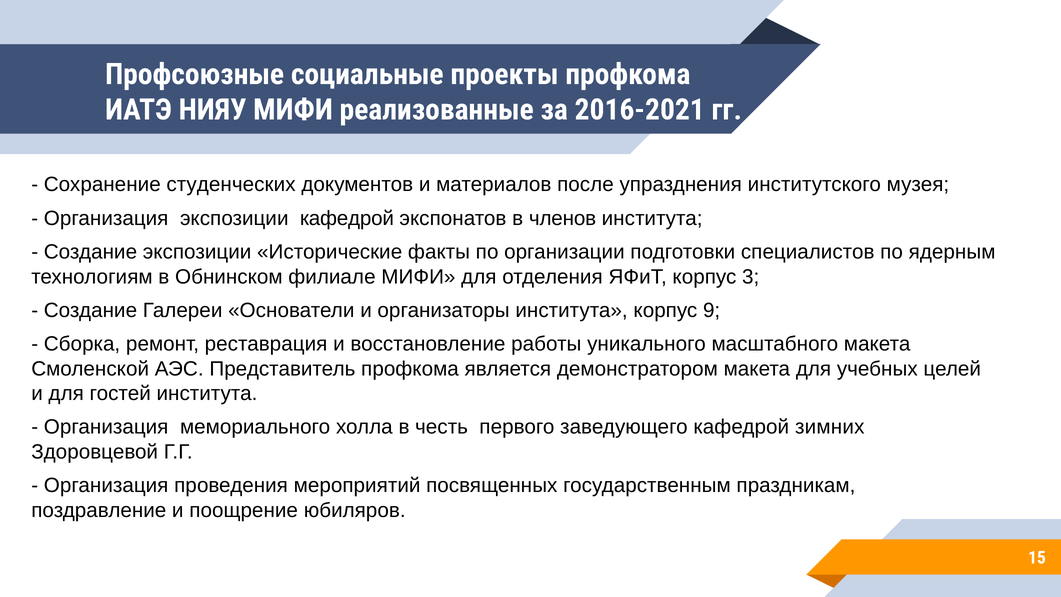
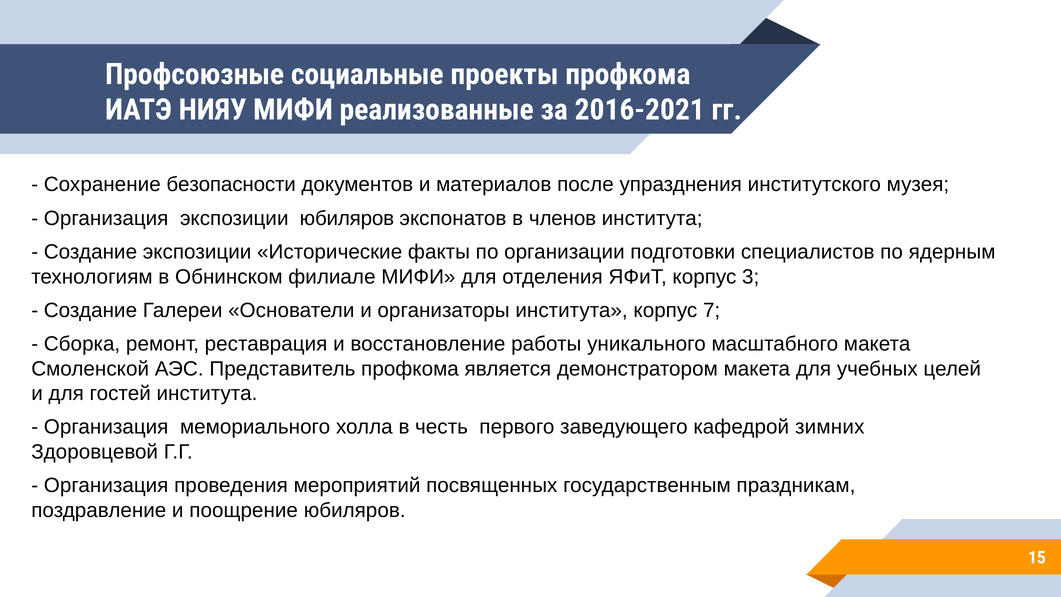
студенческих: студенческих -> безопасности (231, 185)
экспозиции кафедрой: кафедрой -> юбиляров (347, 218)
9: 9 -> 7 (712, 310)
